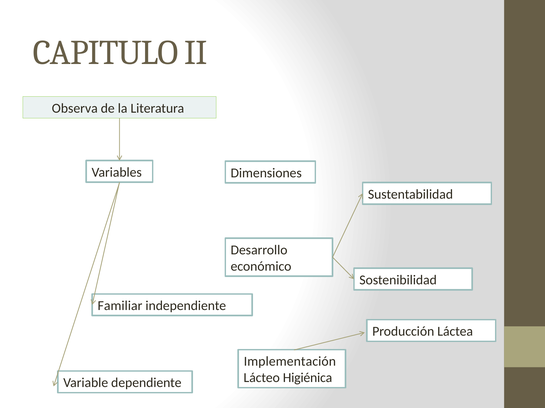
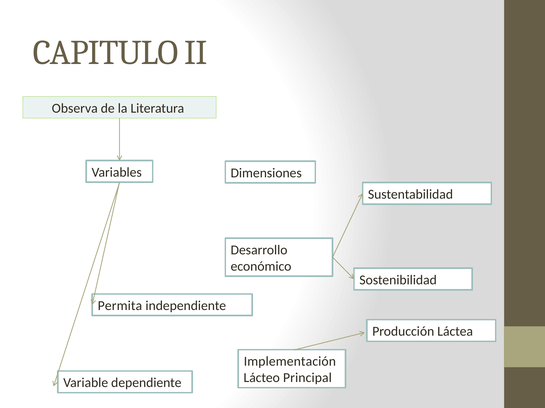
Familiar: Familiar -> Permita (120, 306)
Higiénica: Higiénica -> Principal (307, 378)
